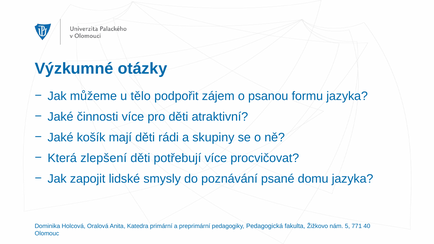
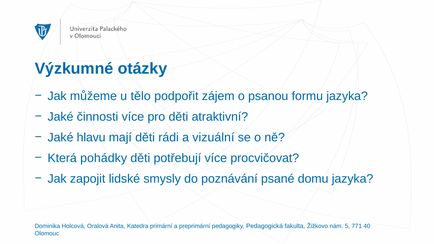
košík: košík -> hlavu (91, 137)
skupiny: skupiny -> vizuální (213, 137)
zlepšení: zlepšení -> pohádky (104, 158)
